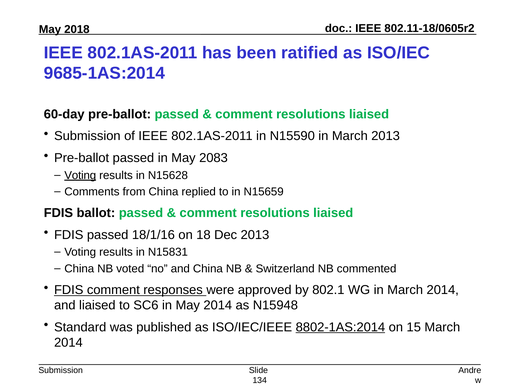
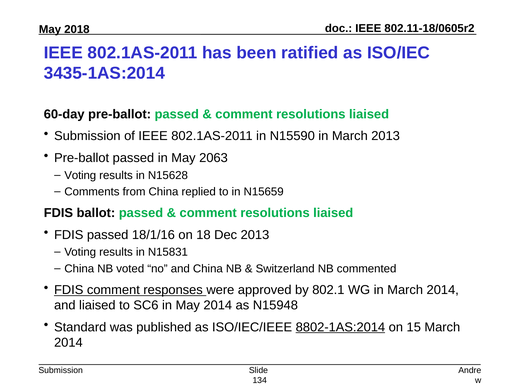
9685-1AS:2014: 9685-1AS:2014 -> 3435-1AS:2014 (104, 73)
2083: 2083 -> 2063 (213, 158)
Voting underline: present -> none (80, 175)
